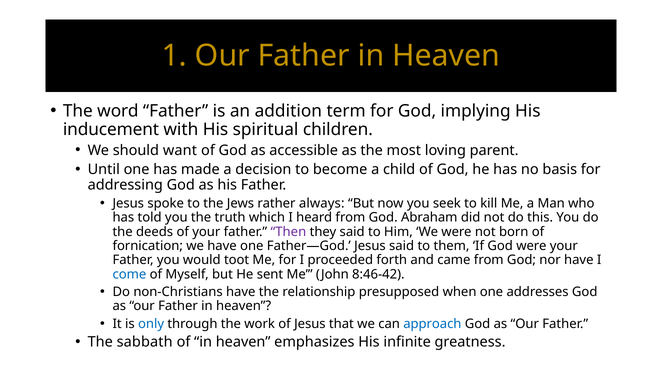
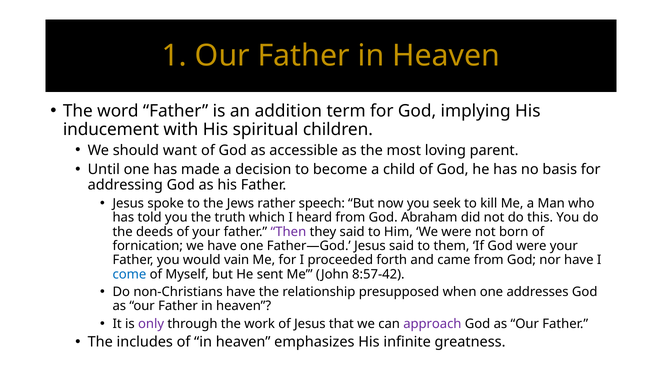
always: always -> speech (322, 203)
toot: toot -> vain (237, 260)
8:46-42: 8:46-42 -> 8:57-42 (378, 274)
only colour: blue -> purple (151, 323)
approach colour: blue -> purple (432, 323)
sabbath: sabbath -> includes (145, 341)
